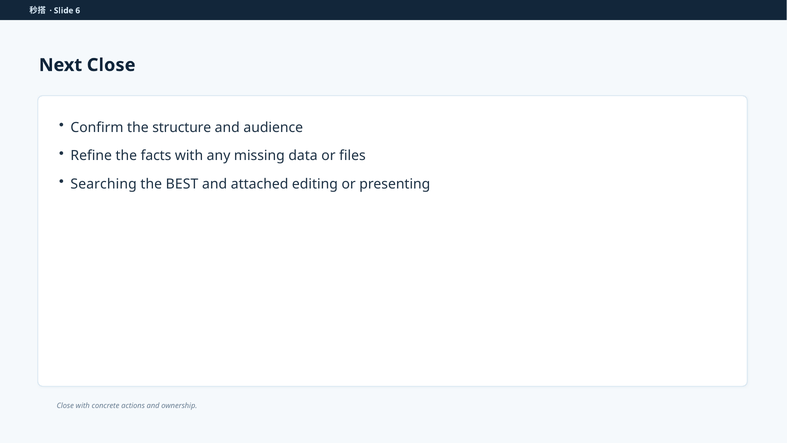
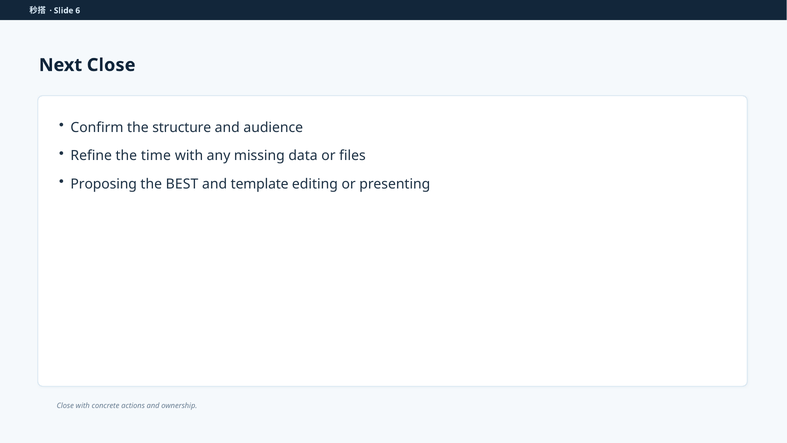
facts: facts -> time (156, 156)
Searching: Searching -> Proposing (104, 184)
attached: attached -> template (260, 184)
